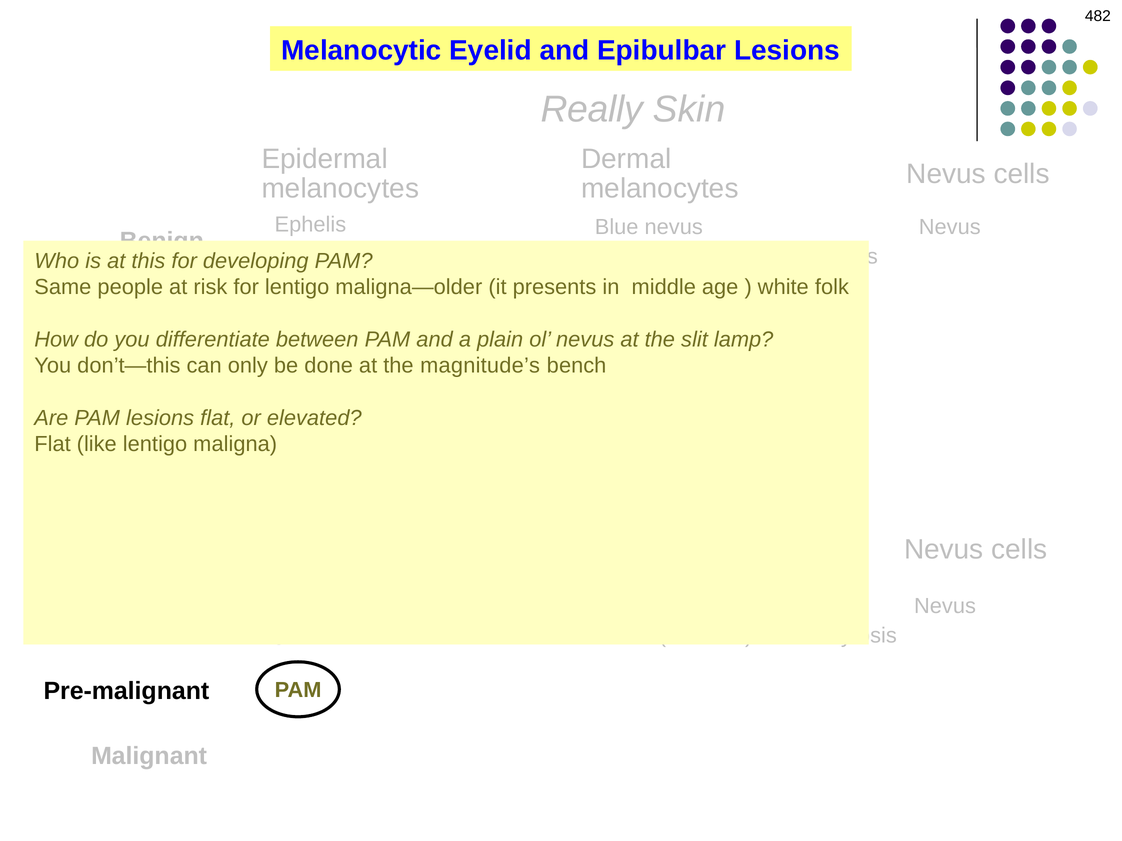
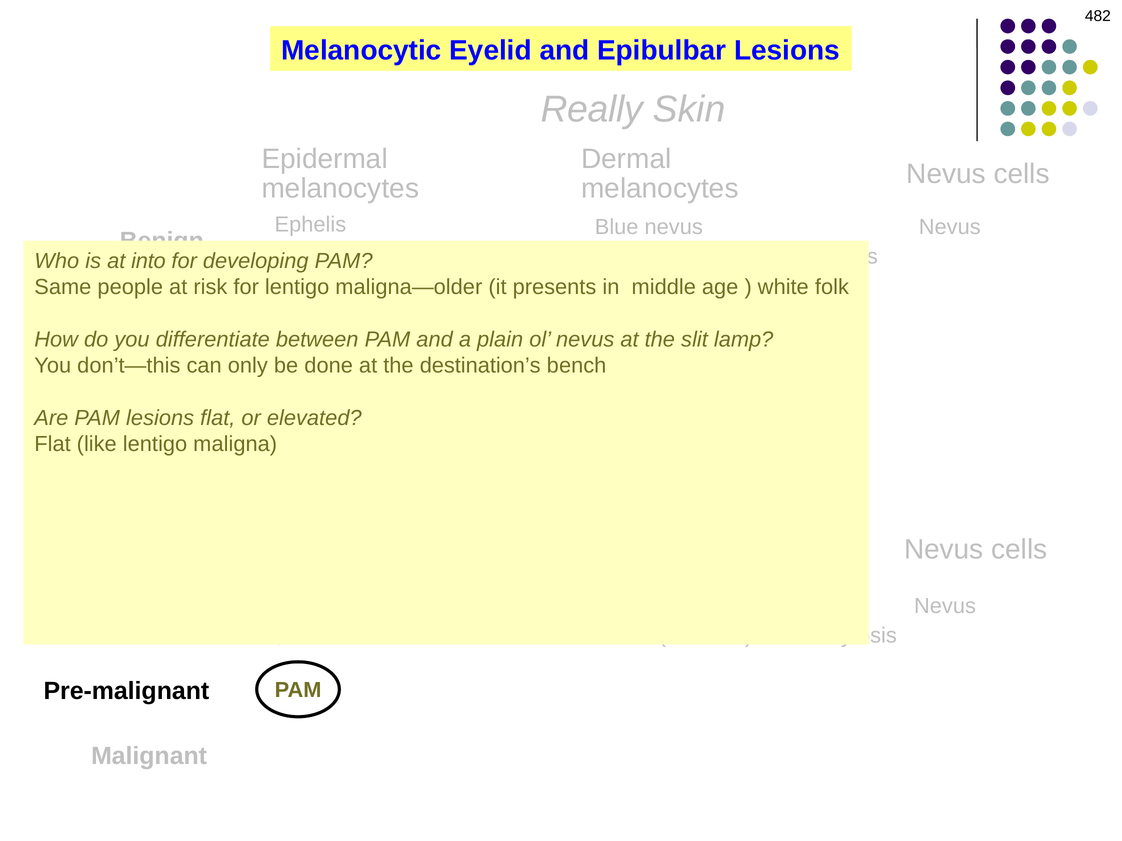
at this: this -> into (148, 261)
magnitude’s: magnitude’s -> destination’s (480, 366)
